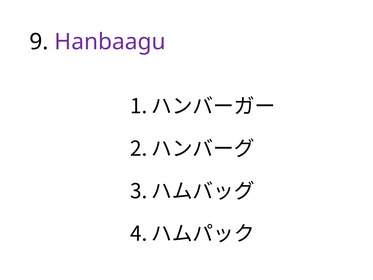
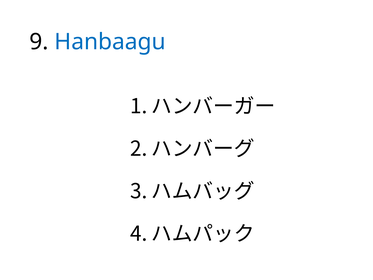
Hanbaagu colour: purple -> blue (110, 42)
